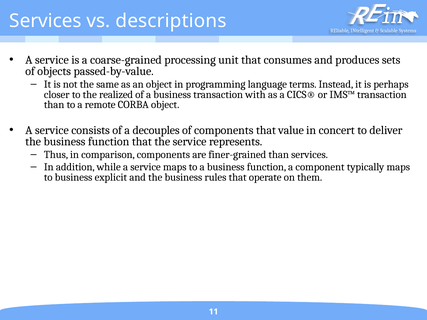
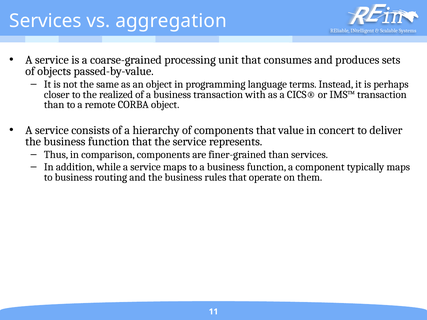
descriptions: descriptions -> aggregation (171, 21)
decouples: decouples -> hierarchy (156, 130)
explicit: explicit -> routing (111, 177)
